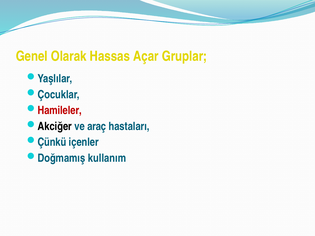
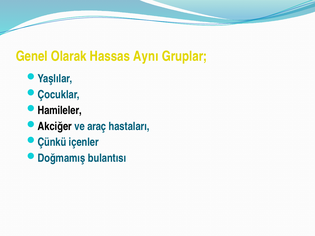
Açar: Açar -> Aynı (146, 56)
Hamileler colour: red -> black (60, 111)
kullanım: kullanım -> bulantısı (107, 158)
